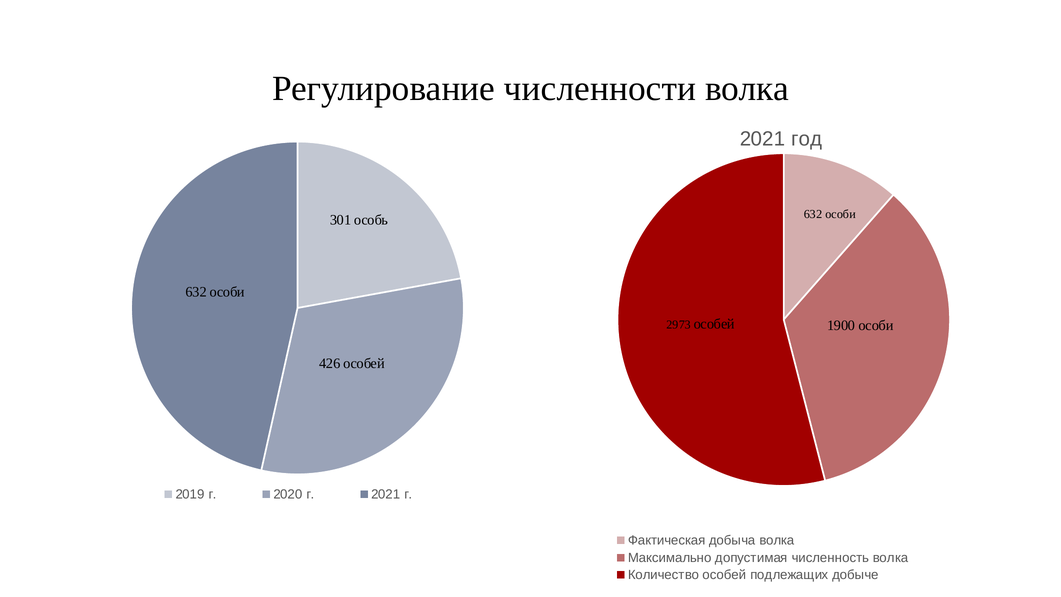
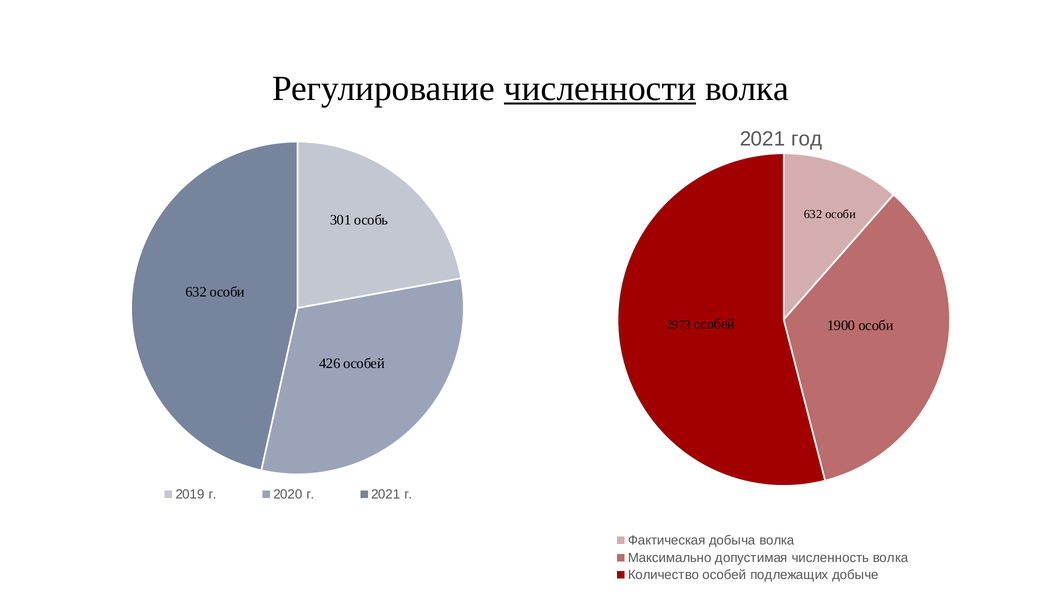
численности underline: none -> present (600, 88)
